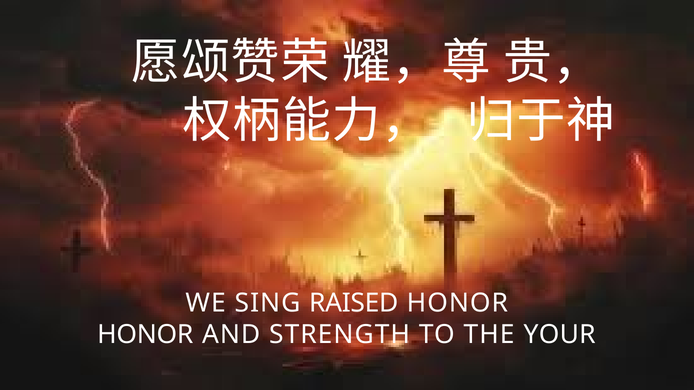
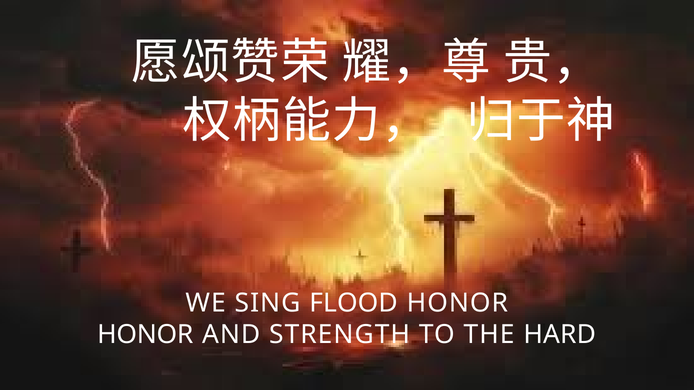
RAISED: RAISED -> FLOOD (353, 303)
YOUR: YOUR -> HARD (560, 335)
